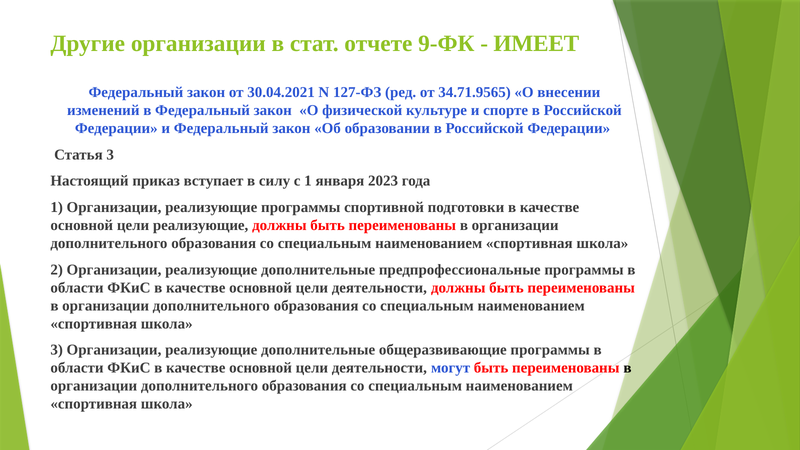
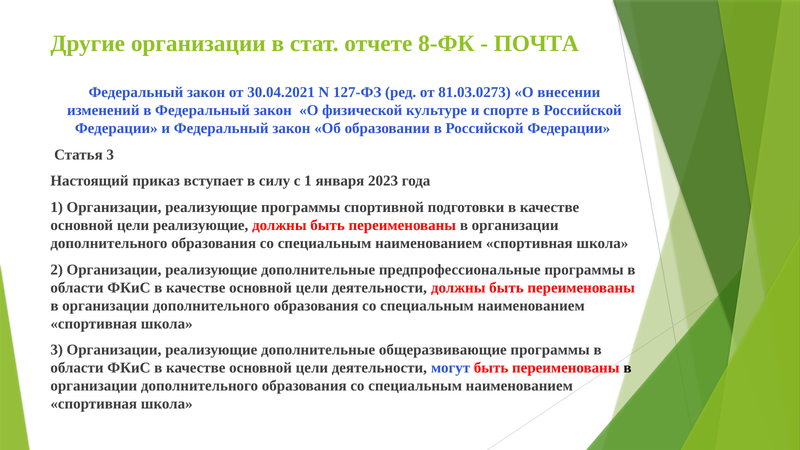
9-ФК: 9-ФК -> 8-ФК (446, 44)
ИМЕЕТ: ИМЕЕТ -> ПОЧТА (536, 44)
34.71.9565: 34.71.9565 -> 81.03.0273 (475, 92)
